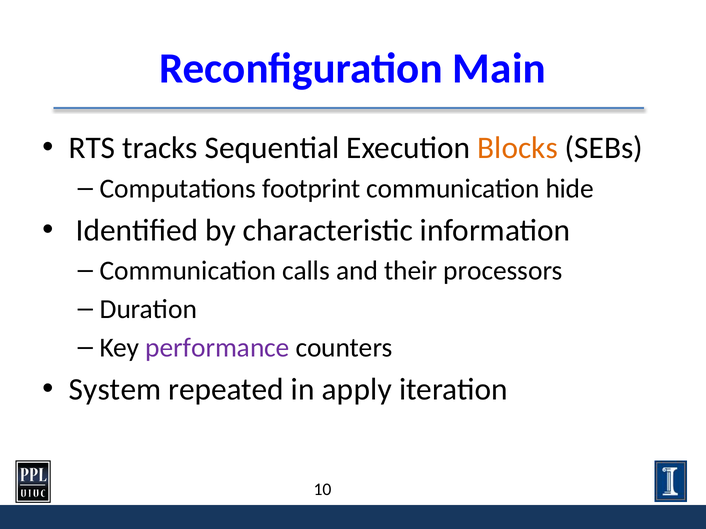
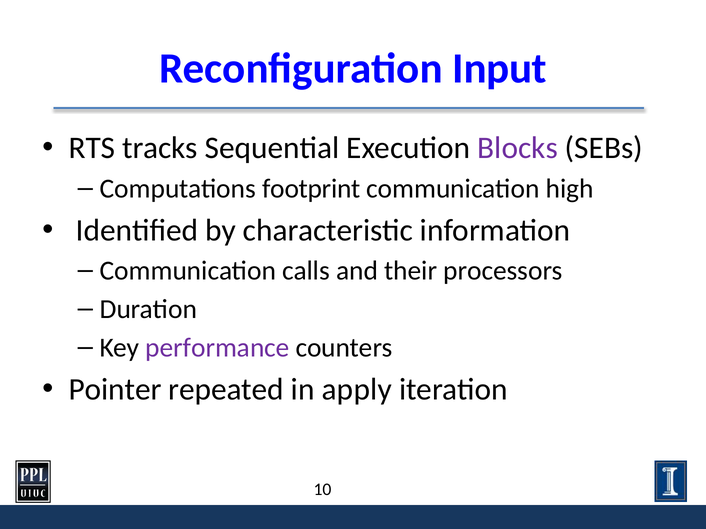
Main: Main -> Input (500, 68)
Blocks colour: orange -> purple (518, 148)
hide: hide -> high (570, 189)
System: System -> Pointer (115, 390)
